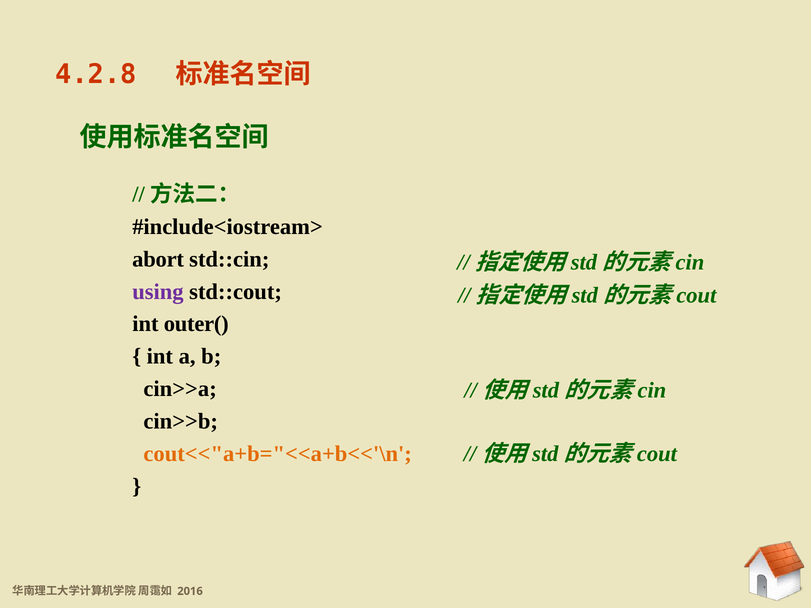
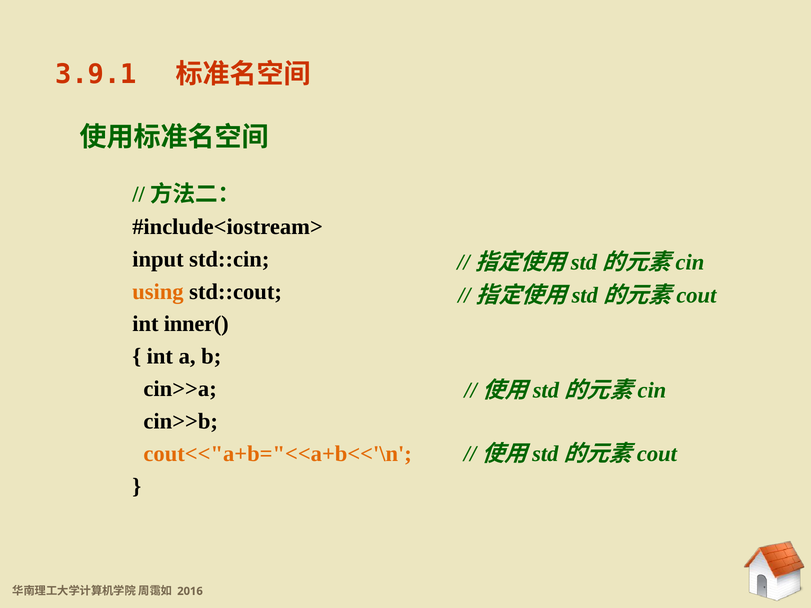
4.2.8: 4.2.8 -> 3.9.1 (96, 74)
abort: abort -> input (158, 259)
using colour: purple -> orange (158, 292)
outer(: outer( -> inner( (196, 324)
